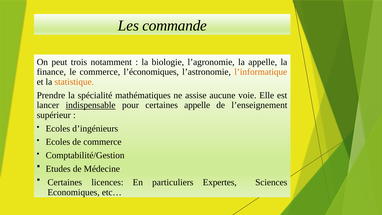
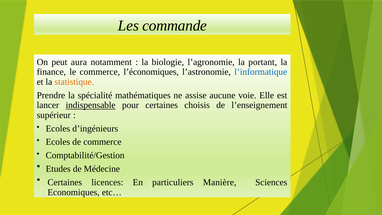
trois: trois -> aura (79, 62)
la appelle: appelle -> portant (263, 62)
l’informatique colour: orange -> blue (261, 72)
certaines appelle: appelle -> choisis (197, 105)
Expertes: Expertes -> Manière (220, 182)
